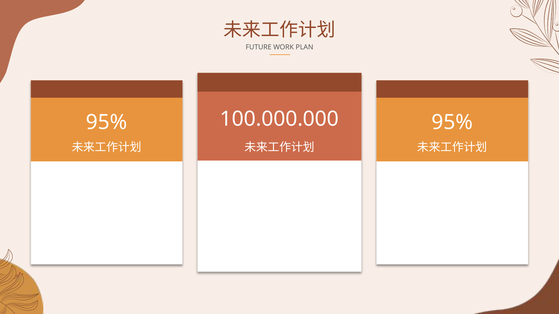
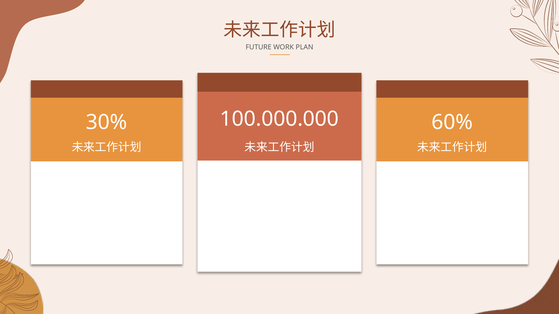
95%: 95% -> 30% (107, 122)
95%: 95% -> 60% (452, 122)
